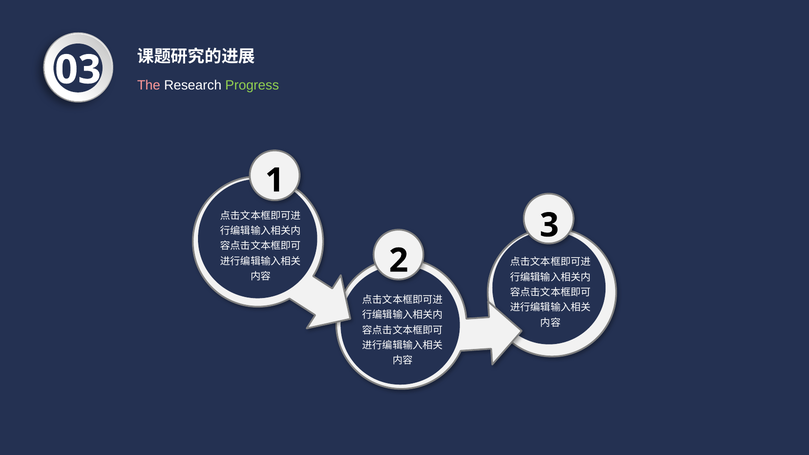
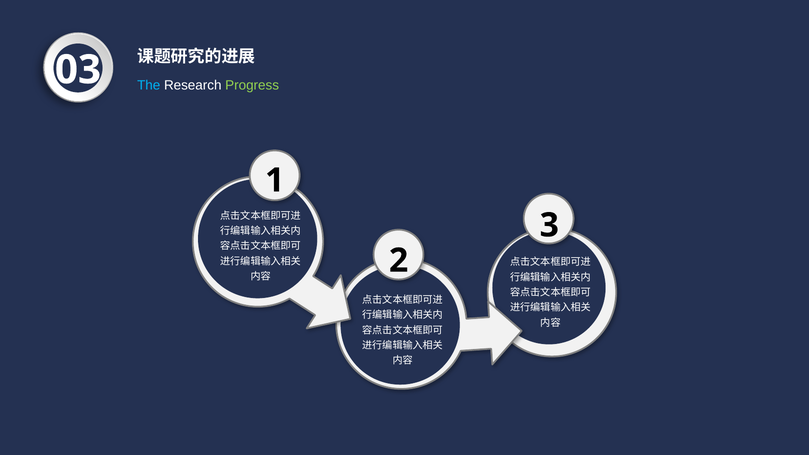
The colour: pink -> light blue (149, 85)
